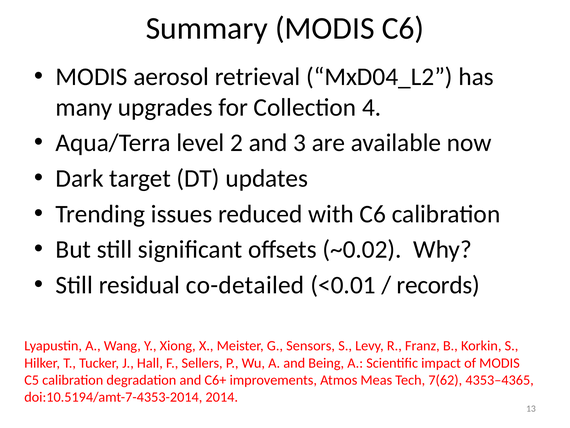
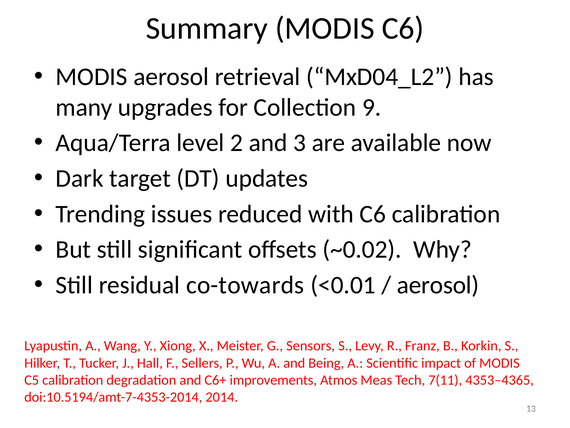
4: 4 -> 9 (372, 107)
co-detailed: co-detailed -> co-towards (245, 285)
records: records -> aerosol (438, 285)
7(62: 7(62 -> 7(11 (445, 380)
